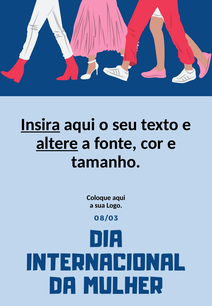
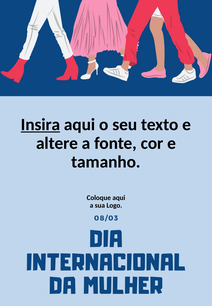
altere underline: present -> none (57, 143)
